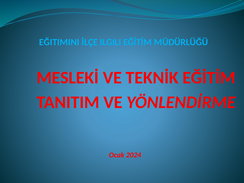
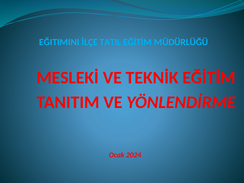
ILGILI: ILGILI -> TATIL (110, 42)
